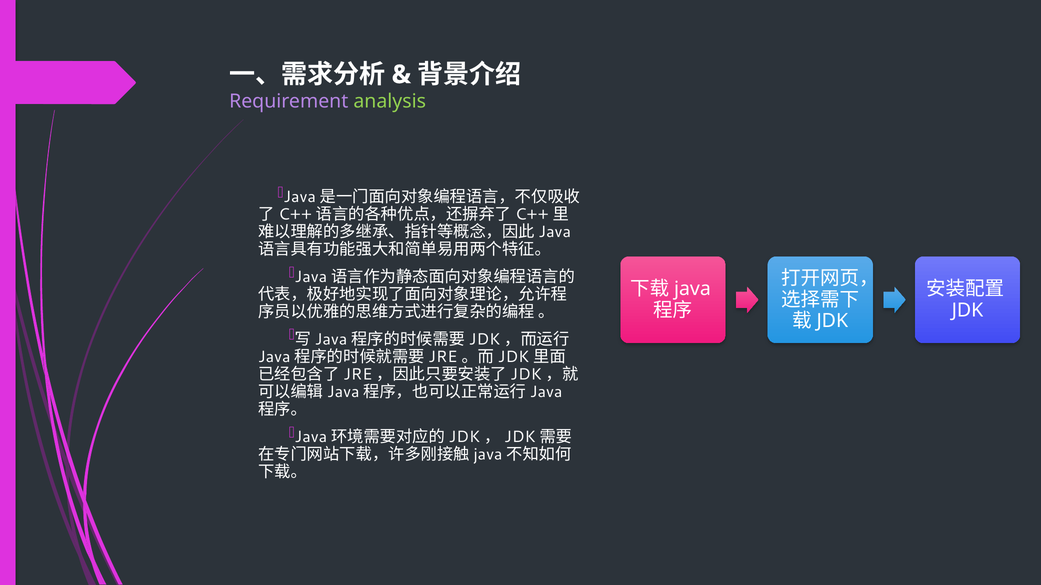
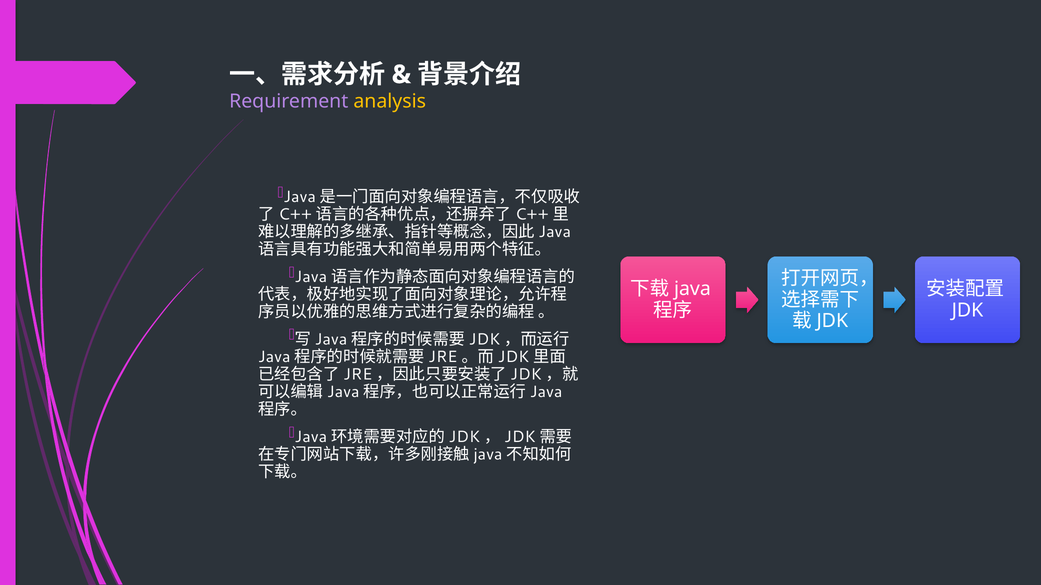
analysis colour: light green -> yellow (390, 102)
